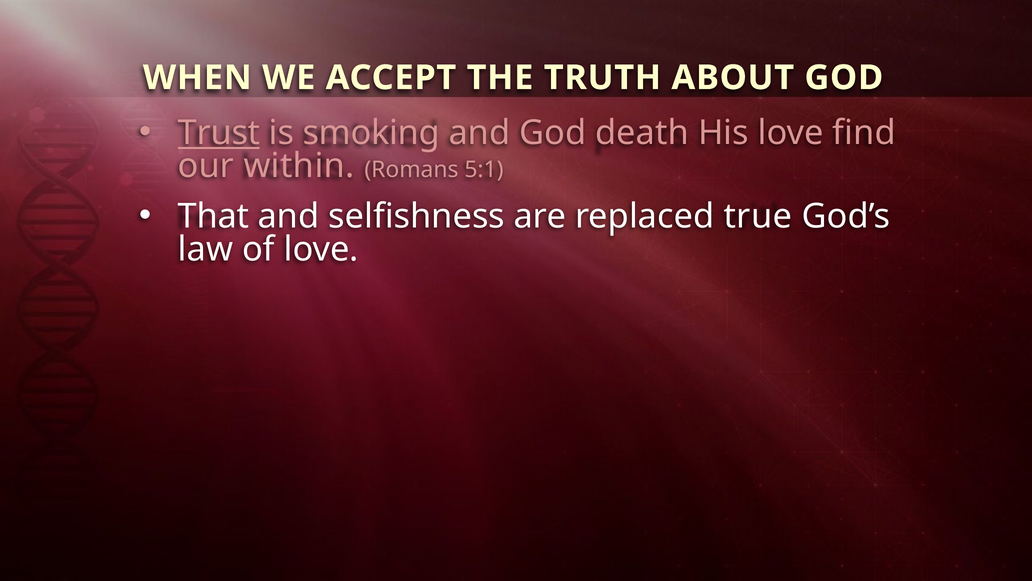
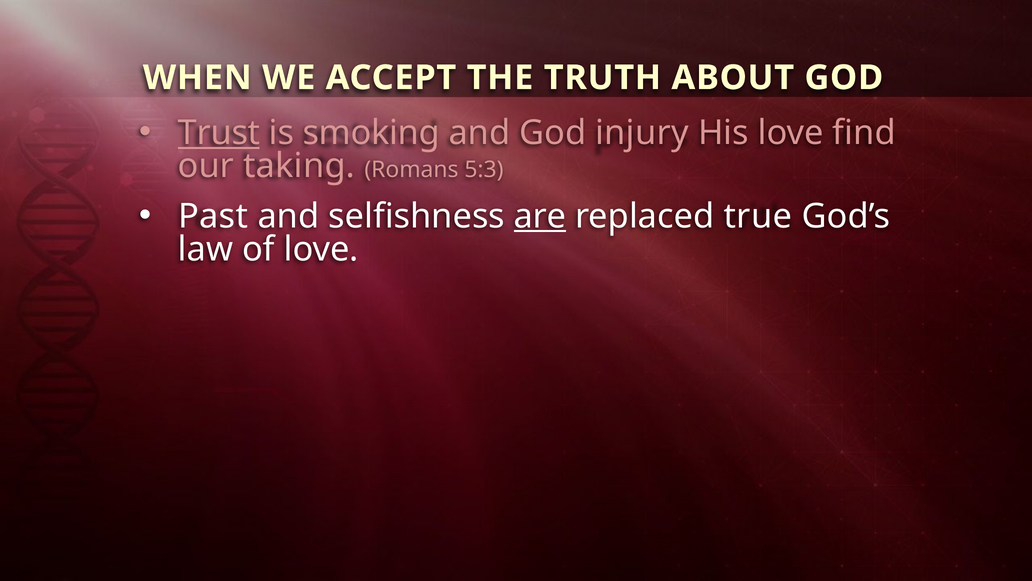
death: death -> injury (642, 133)
within: within -> taking (299, 166)
5:1: 5:1 -> 5:3 (484, 170)
That: That -> Past (213, 216)
are underline: none -> present (540, 216)
